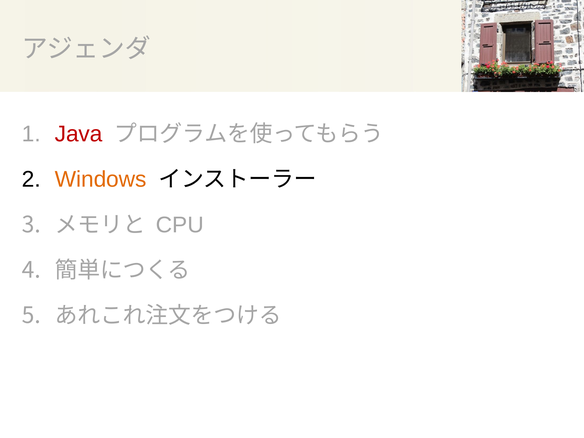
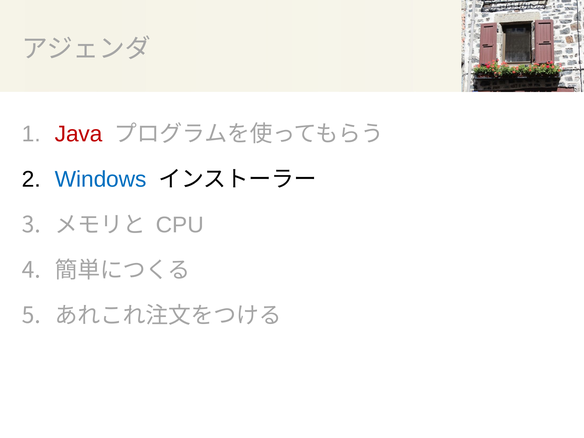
Windows colour: orange -> blue (101, 179)
